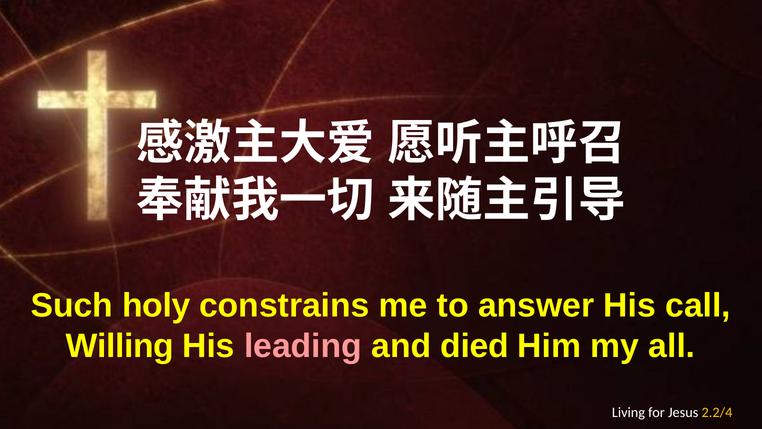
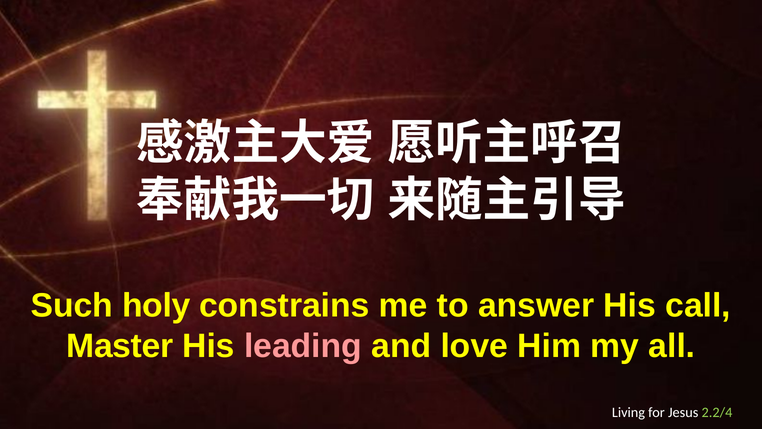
Willing: Willing -> Master (120, 346)
died: died -> love (474, 346)
2.2/4 colour: yellow -> light green (717, 412)
